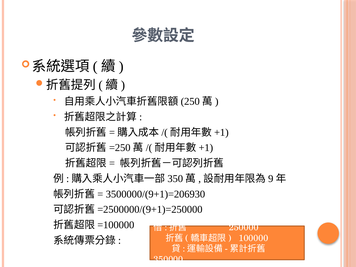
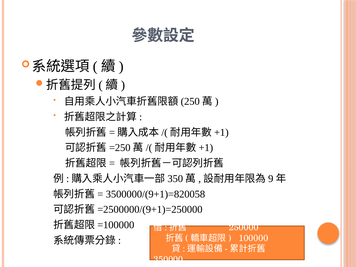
3500000/(9+1)=206930: 3500000/(9+1)=206930 -> 3500000/(9+1)=820058 (155, 194)
